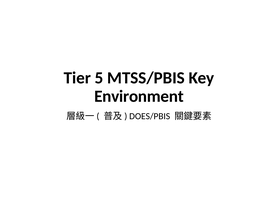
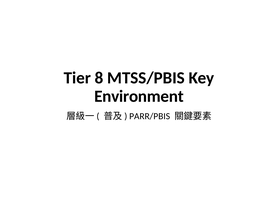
5: 5 -> 8 (99, 78)
DOES/PBIS: DOES/PBIS -> PARR/PBIS (150, 116)
